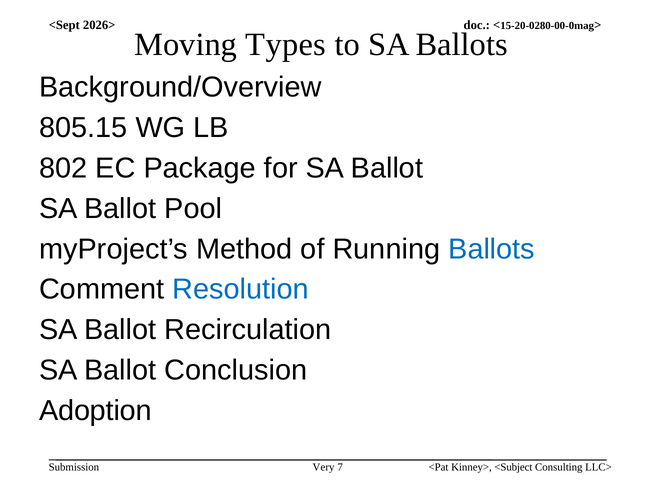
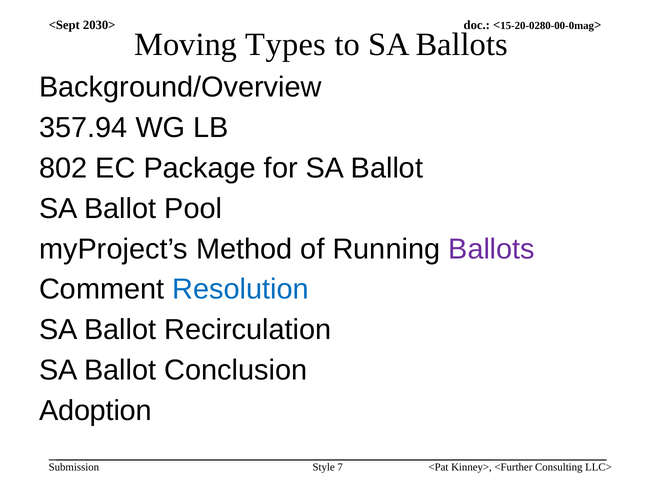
2026>: 2026> -> 2030> (99, 25)
805.15: 805.15 -> 357.94 (83, 128)
Ballots colour: blue -> purple (492, 249)
Very: Very -> Style (324, 468)
<Subject: <Subject -> <Further (513, 468)
